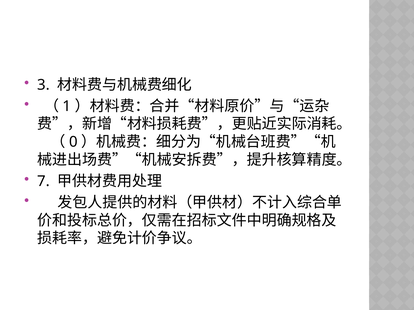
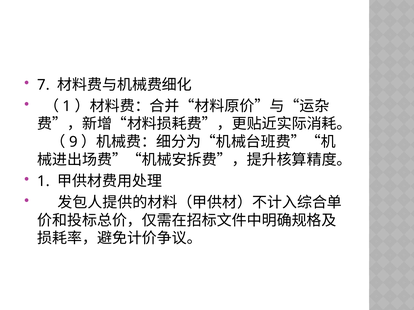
3: 3 -> 7 (43, 85)
0: 0 -> 9 (73, 142)
7: 7 -> 1 (43, 181)
